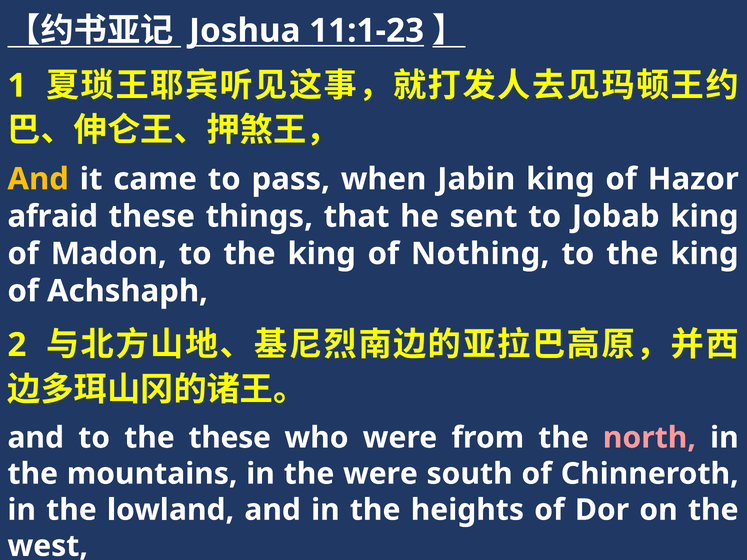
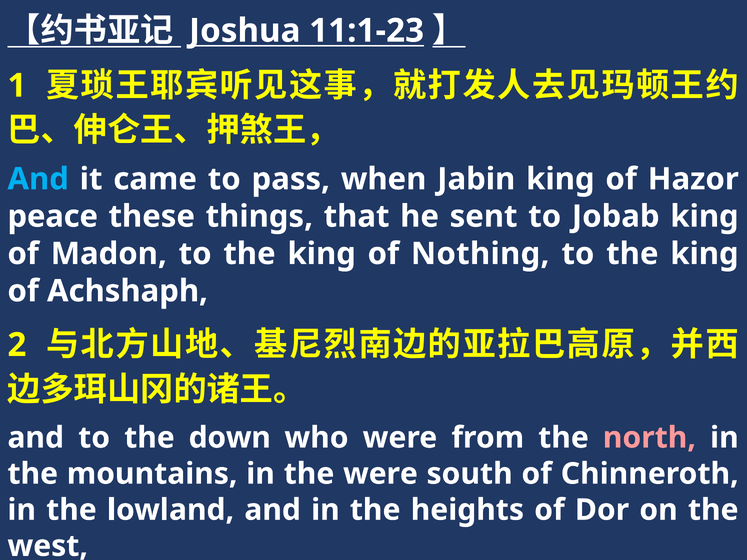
And colour: yellow -> light blue (38, 179)
afraid: afraid -> peace (53, 217)
the these: these -> down (230, 438)
